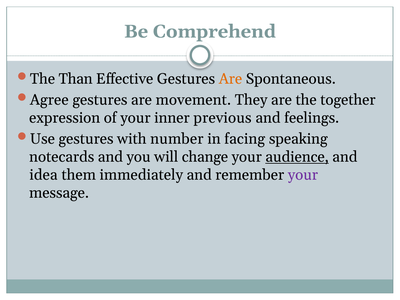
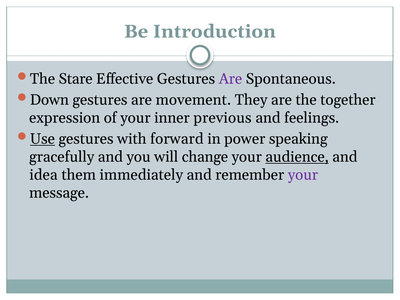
Comprehend: Comprehend -> Introduction (214, 31)
Than: Than -> Stare (76, 79)
Are colour: orange -> purple (230, 79)
Agree: Agree -> Down (49, 100)
Use underline: none -> present (42, 139)
number: number -> forward (177, 139)
facing: facing -> power (245, 139)
notecards: notecards -> gracefully (62, 157)
